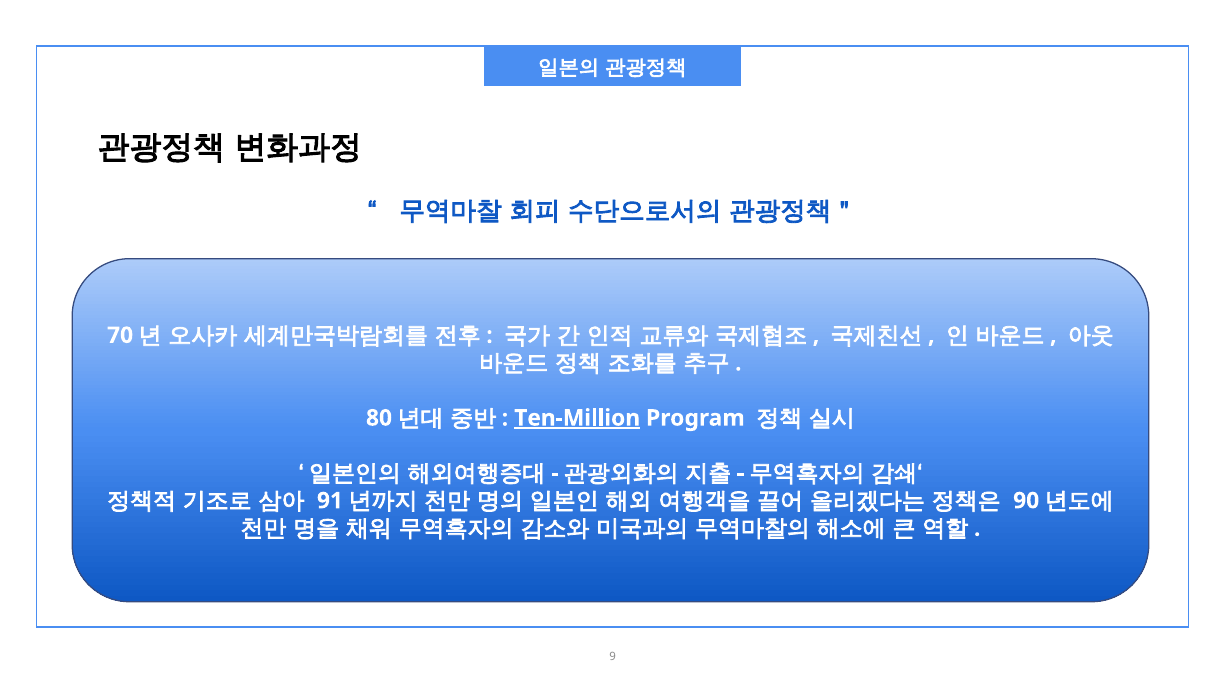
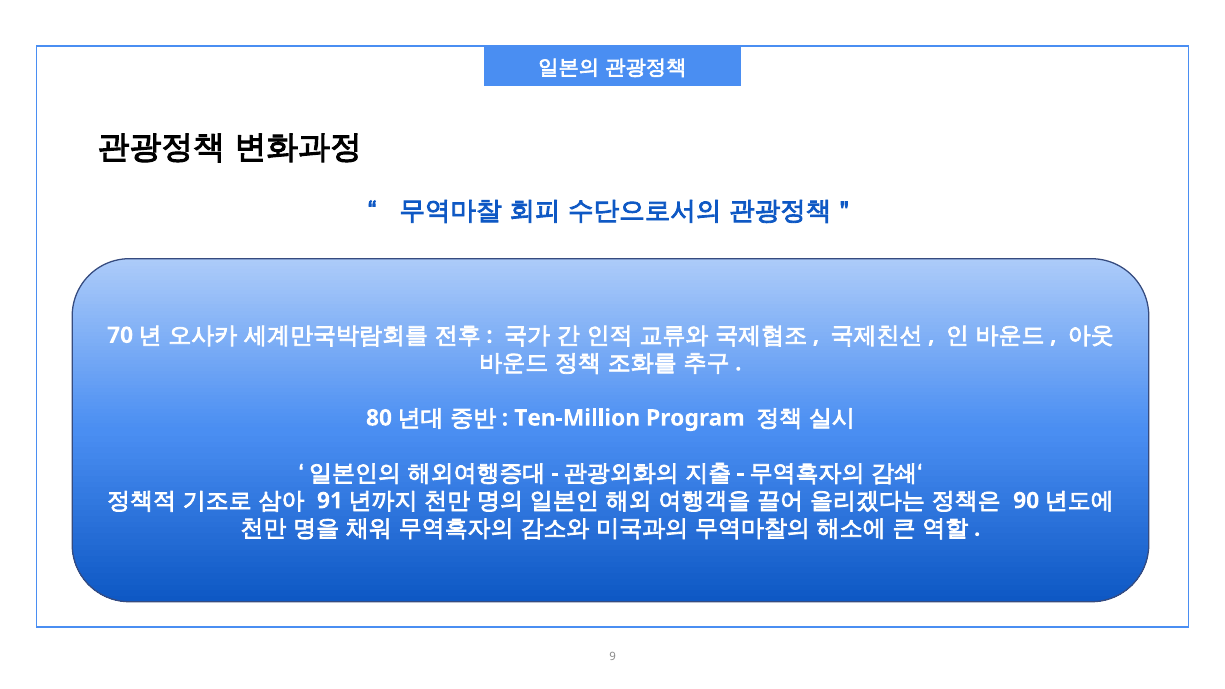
Ten-Million underline: present -> none (577, 418)
